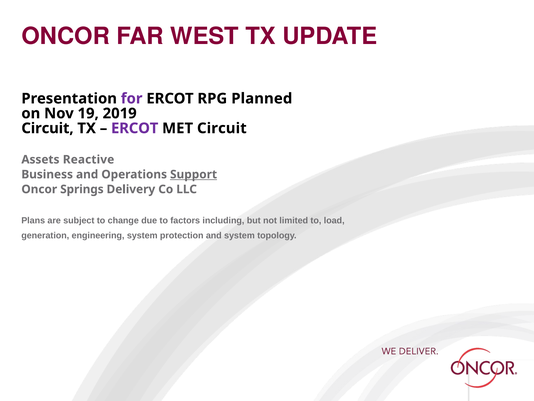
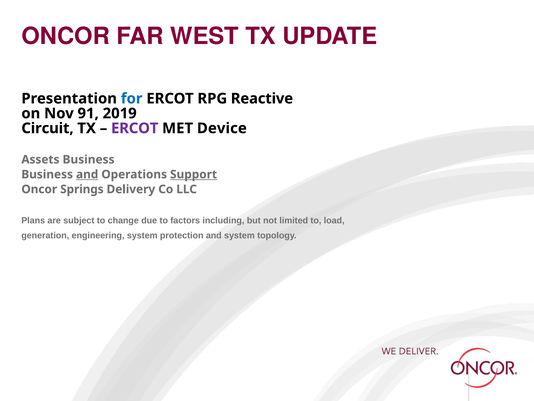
for colour: purple -> blue (132, 98)
Planned: Planned -> Reactive (262, 98)
19: 19 -> 91 (88, 113)
MET Circuit: Circuit -> Device (222, 128)
Assets Reactive: Reactive -> Business (89, 159)
and underline: none -> present (87, 174)
